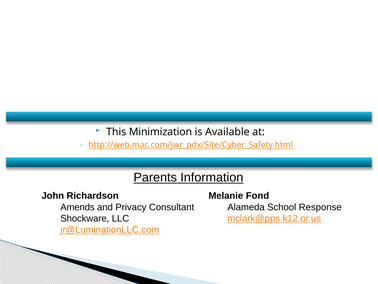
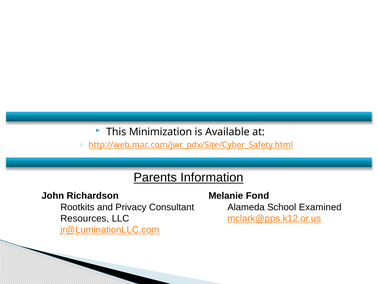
Amends: Amends -> Rootkits (77, 207)
Response: Response -> Examined (320, 207)
Shockware: Shockware -> Resources (85, 218)
